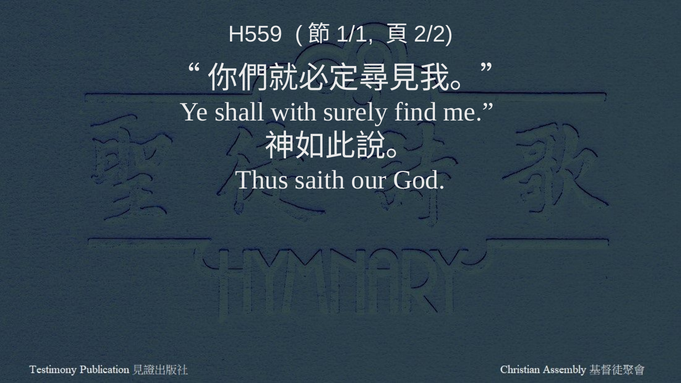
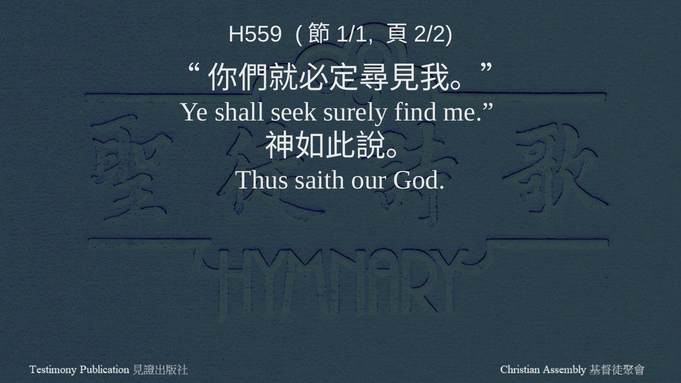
with: with -> seek (294, 112)
